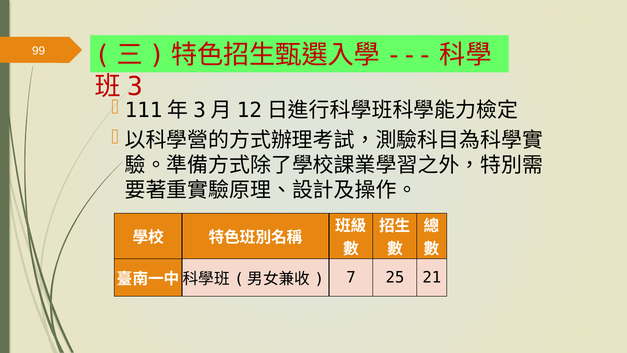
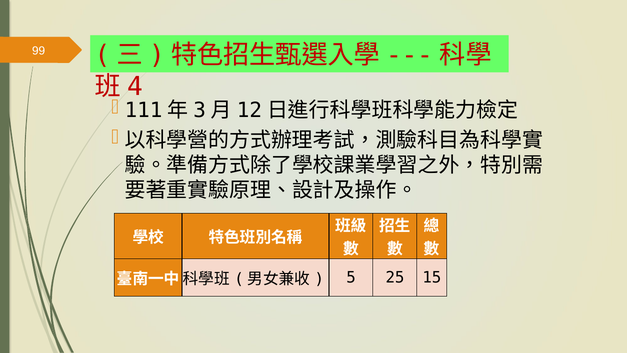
3: 3 -> 4 (135, 86)
7: 7 -> 5 (351, 277)
21: 21 -> 15 (432, 277)
